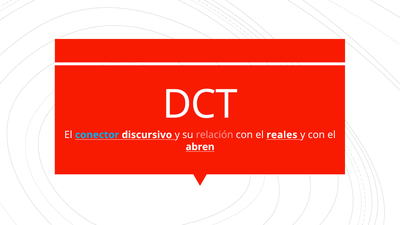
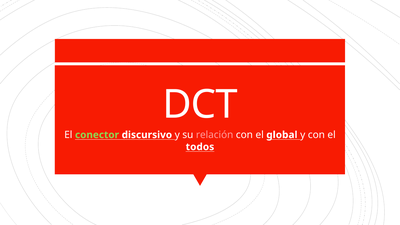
conector colour: light blue -> light green (97, 135)
reales: reales -> global (282, 135)
abren: abren -> todos (200, 147)
